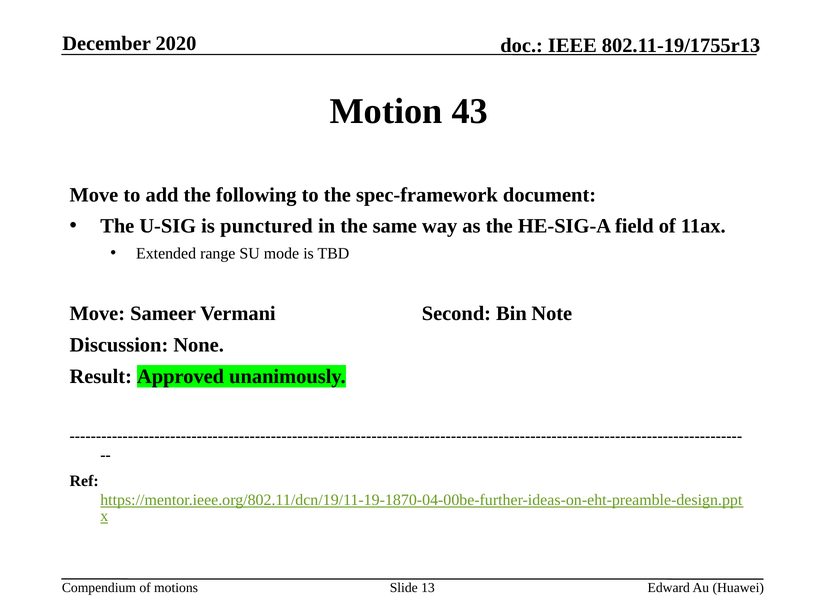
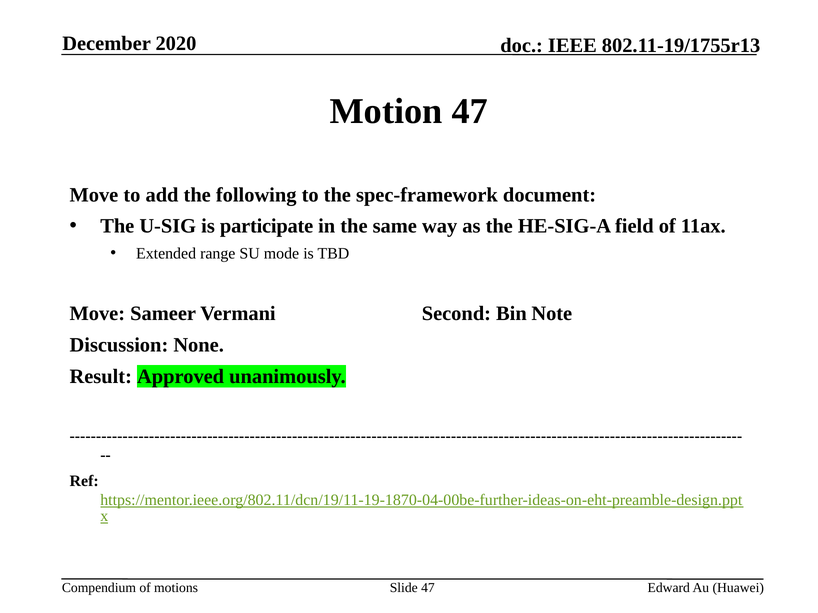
Motion 43: 43 -> 47 (470, 112)
punctured: punctured -> participate (267, 226)
Slide 13: 13 -> 47 (428, 588)
